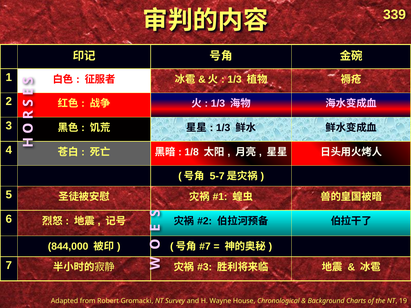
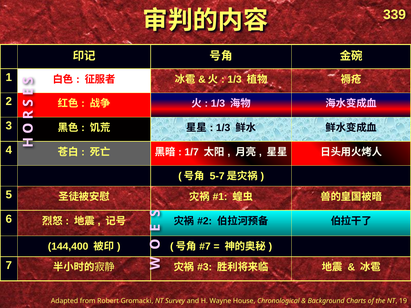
1/8: 1/8 -> 1/7 (192, 152)
844,000: 844,000 -> 144,400 (68, 247)
